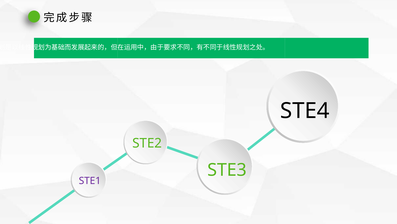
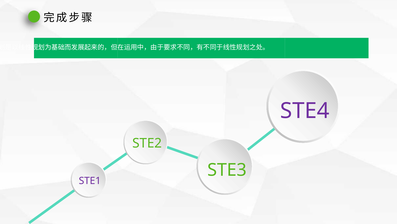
STE4 colour: black -> purple (305, 110)
